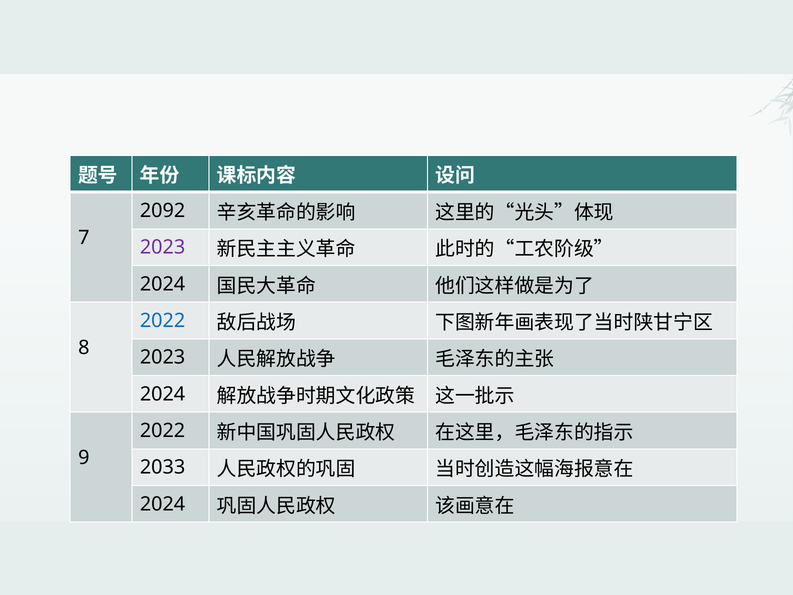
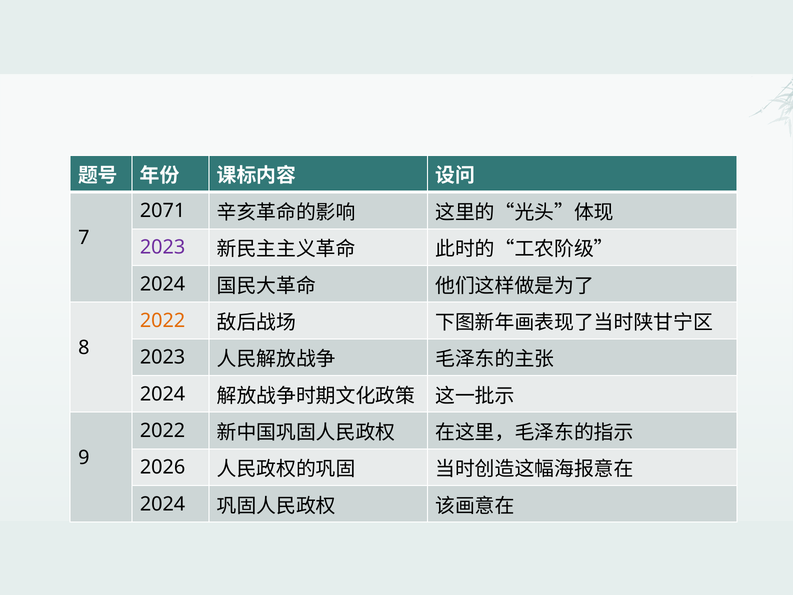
2092: 2092 -> 2071 (163, 211)
2022 colour: blue -> orange (163, 321)
2033: 2033 -> 2026 (163, 467)
